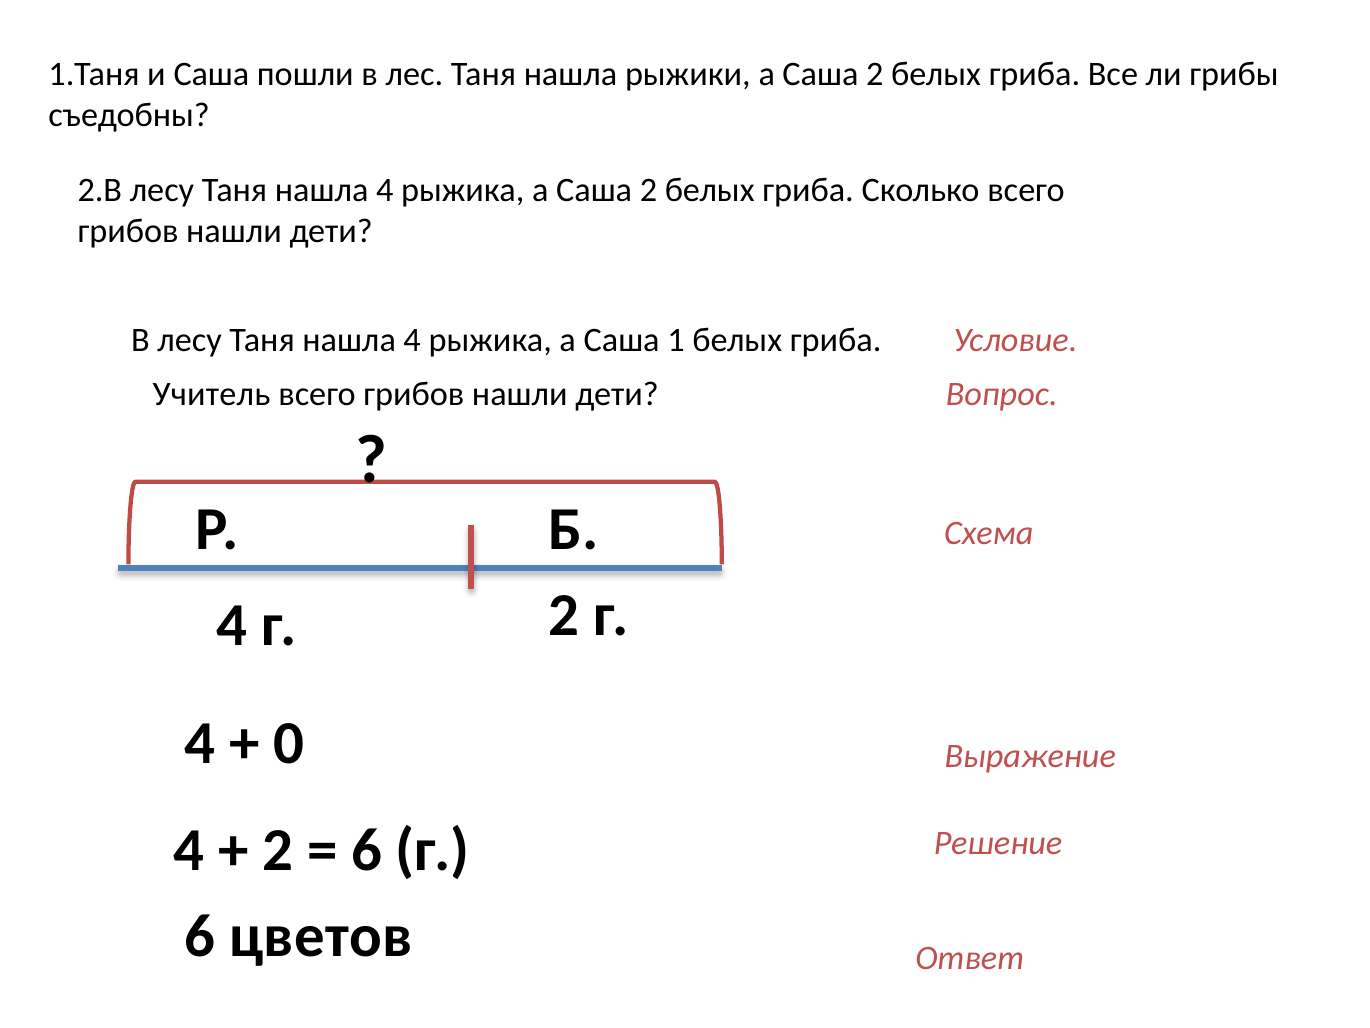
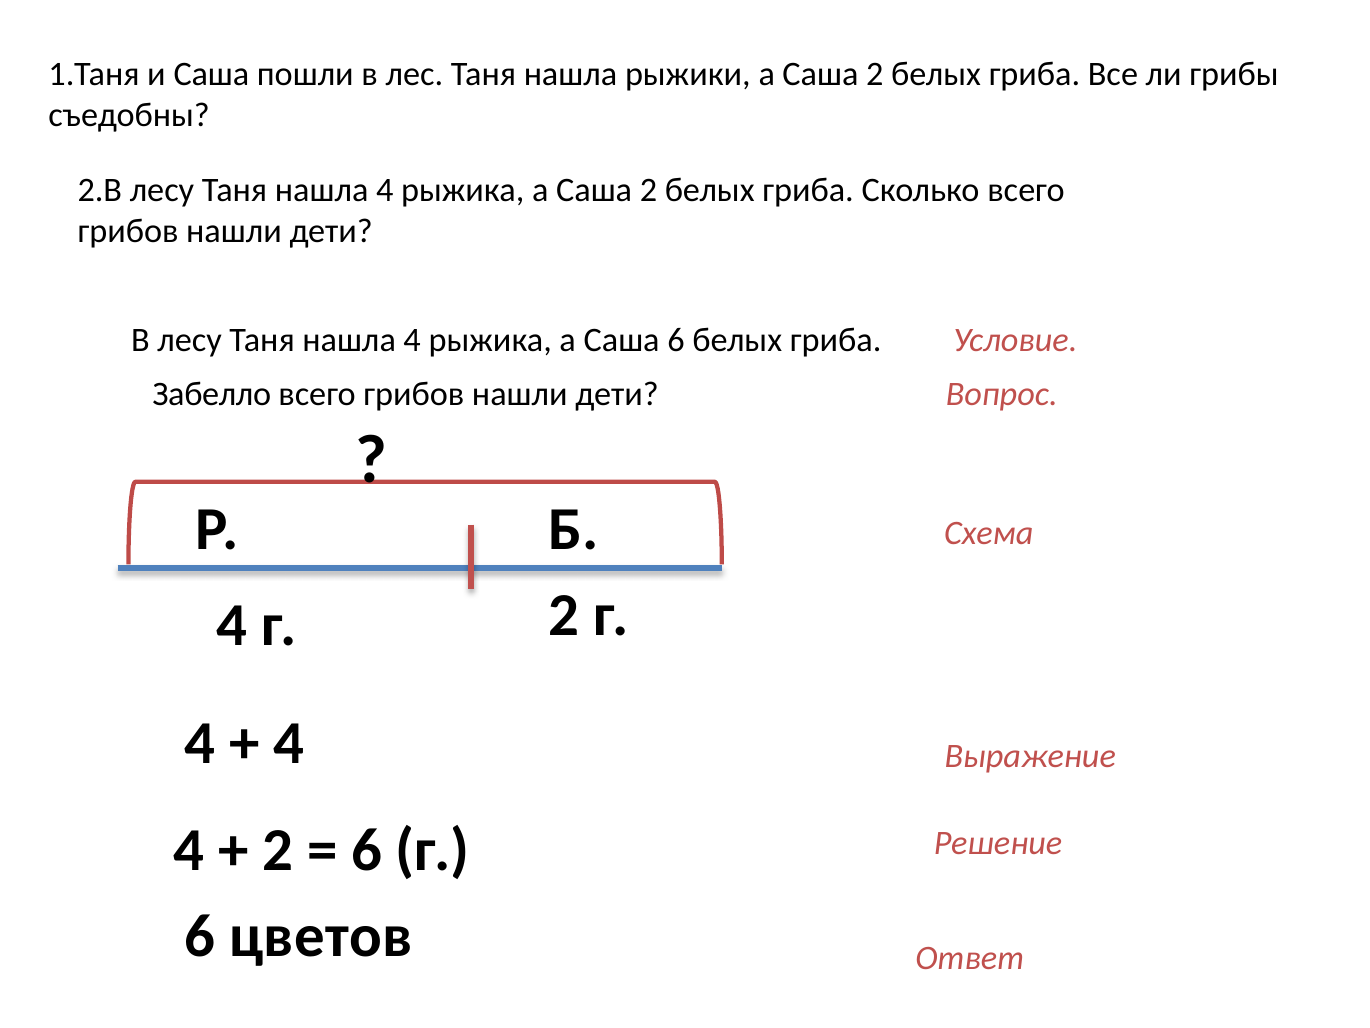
Саша 1: 1 -> 6 (676, 340)
Учитель: Учитель -> Забелло (212, 394)
0: 0 -> 4 (289, 743)
